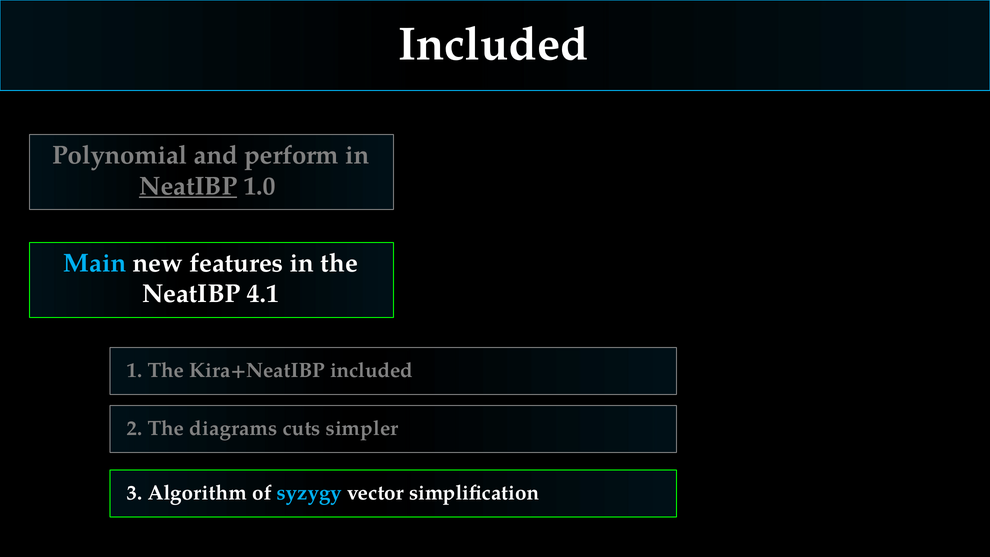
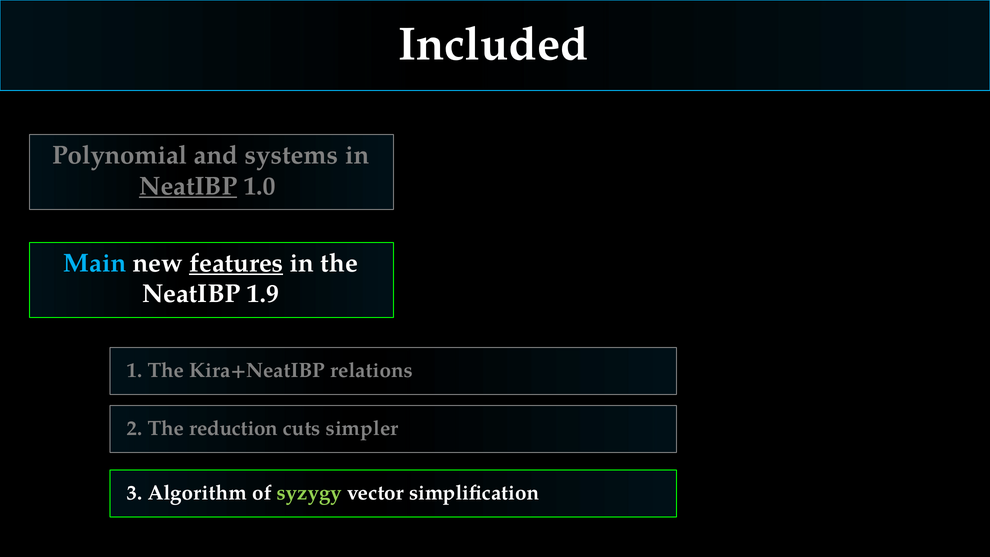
perform: perform -> systems (291, 155)
features underline: none -> present (236, 263)
4.1: 4.1 -> 1.9 (263, 294)
Kira+NeatIBP included: included -> relations (372, 370)
diagrams: diagrams -> reduction (234, 428)
syzygy colour: light blue -> light green (309, 493)
